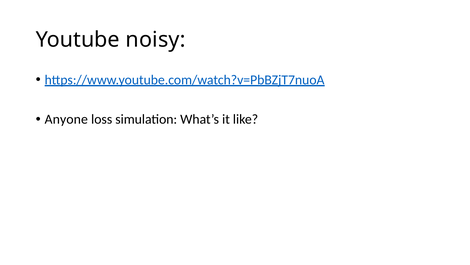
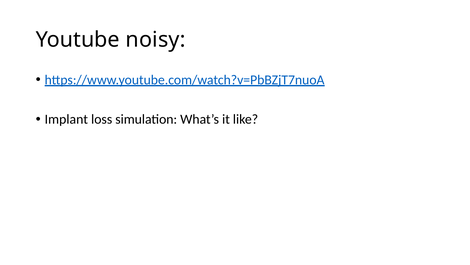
Anyone: Anyone -> Implant (66, 119)
